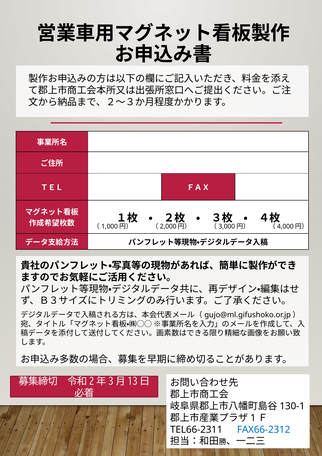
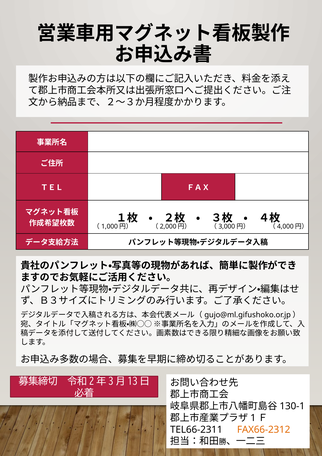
FAX66-2312 colour: blue -> orange (264, 429)
